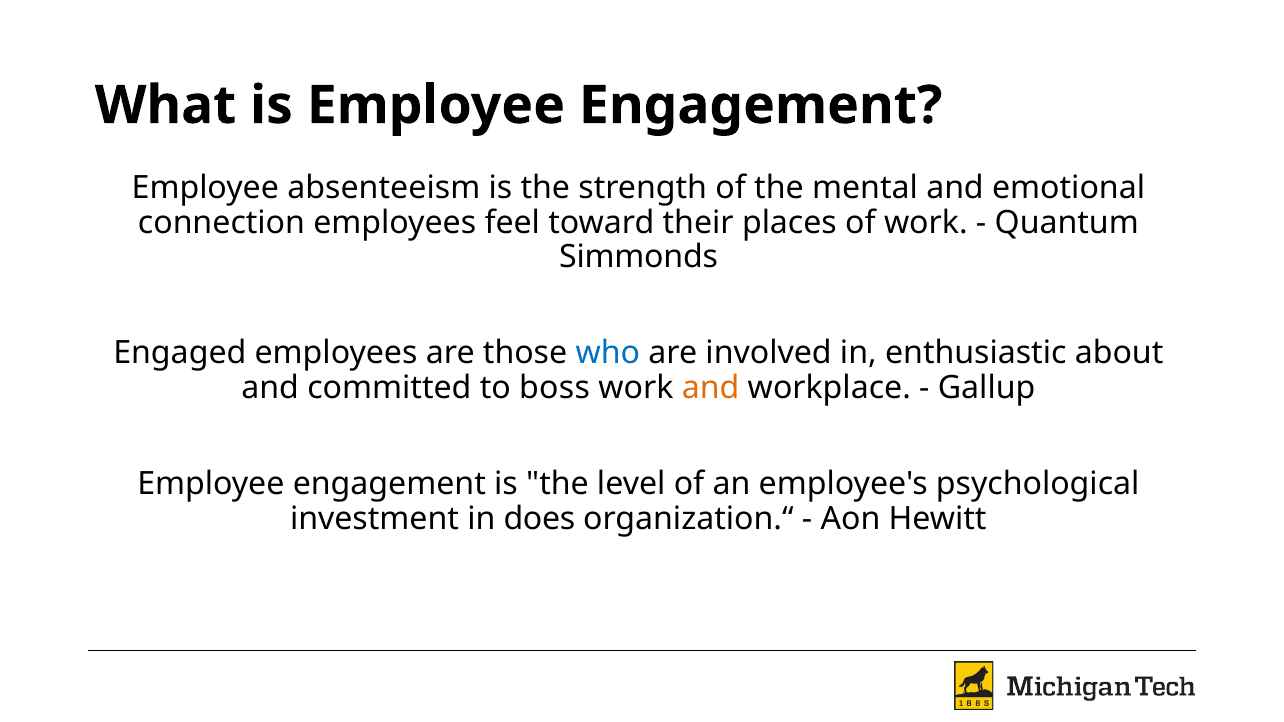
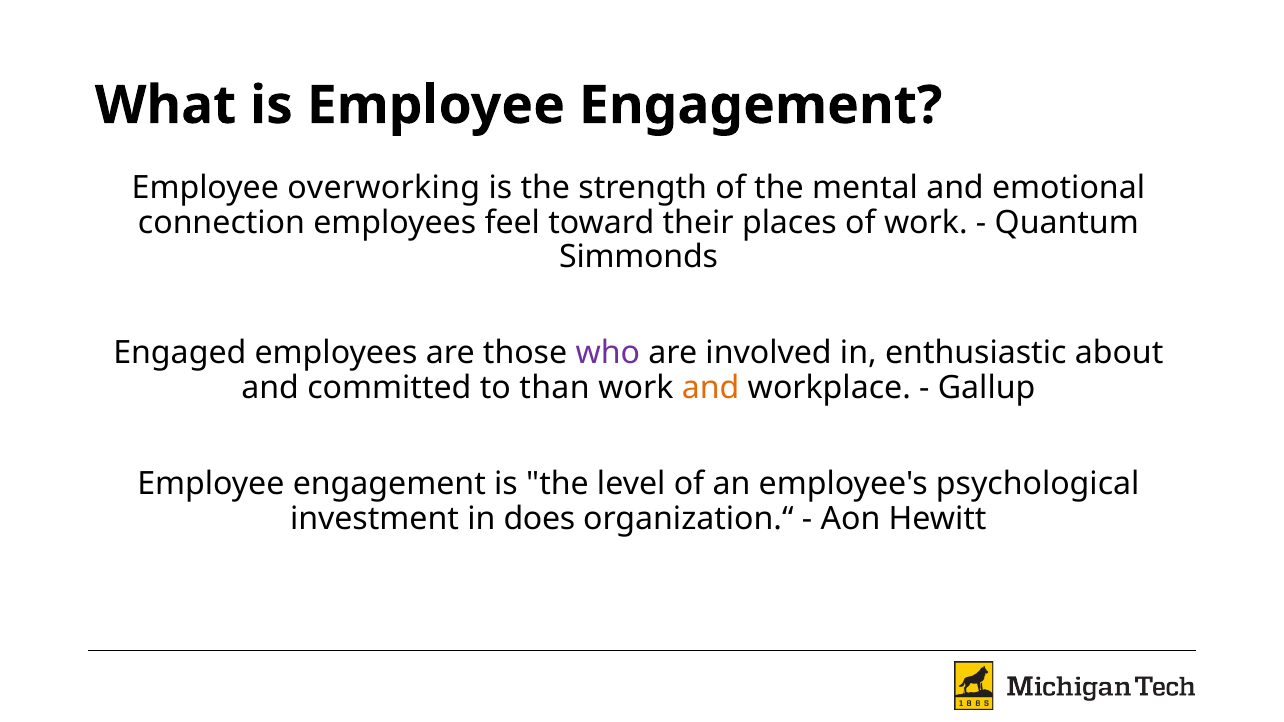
absenteeism: absenteeism -> overworking (384, 188)
who colour: blue -> purple (608, 353)
boss: boss -> than (554, 388)
